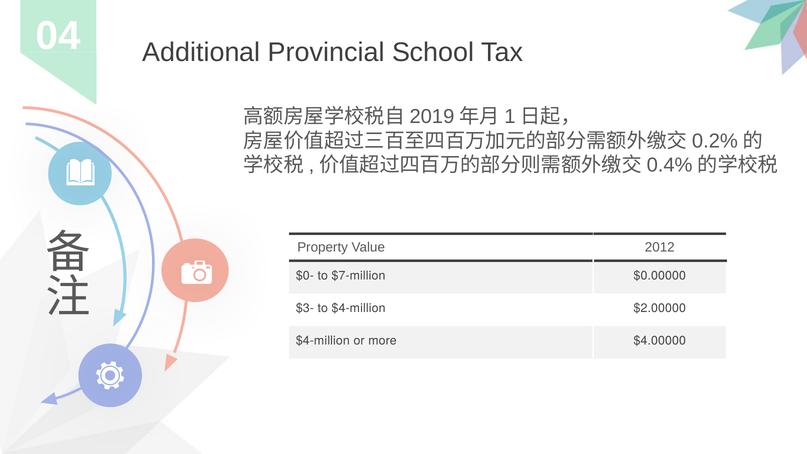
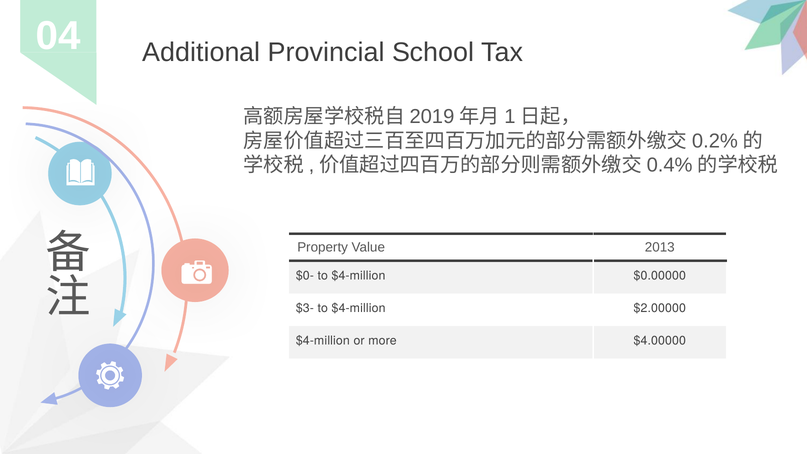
2012: 2012 -> 2013 (660, 247)
$0- to $7-million: $7-million -> $4-million (358, 276)
